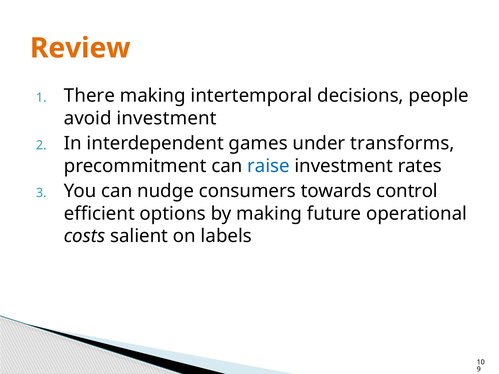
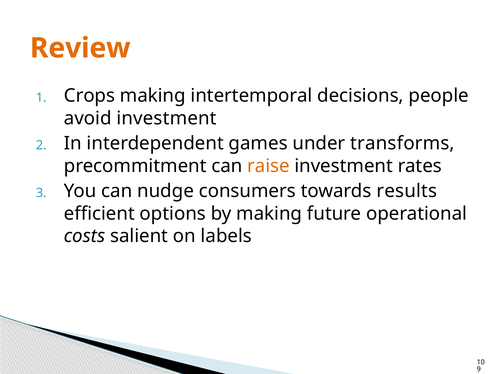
There: There -> Crops (89, 96)
raise colour: blue -> orange (268, 166)
control: control -> results (407, 191)
